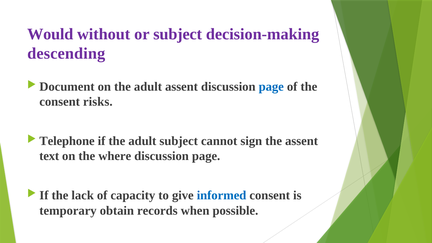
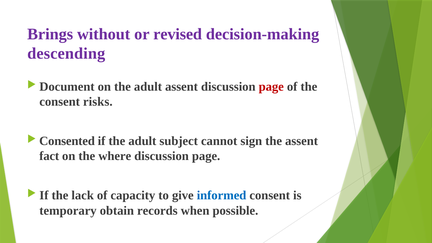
Would: Would -> Brings (50, 34)
or subject: subject -> revised (178, 34)
page colour: blue -> red (271, 87)
Telephone: Telephone -> Consented (67, 141)
text: text -> fact (49, 156)
